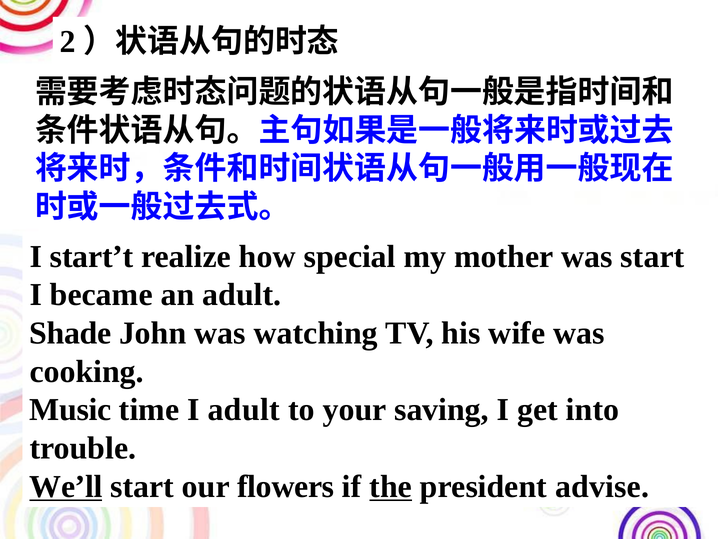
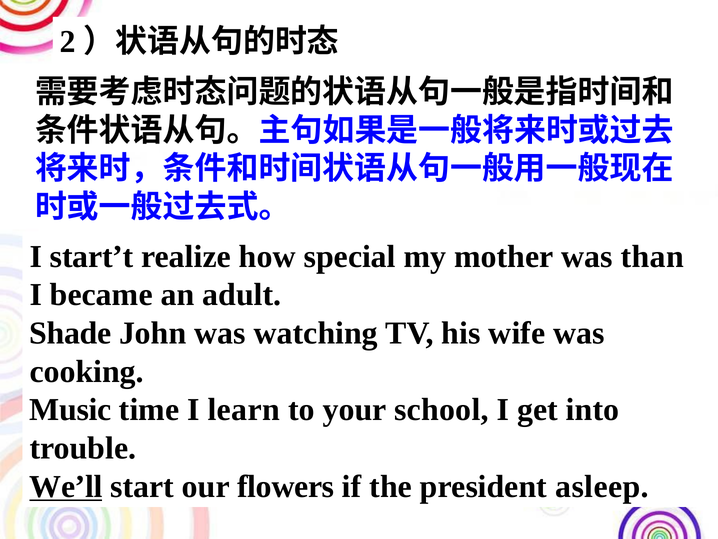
was start: start -> than (652, 256)
I adult: adult -> learn (244, 409)
saving: saving -> school (441, 409)
the underline: present -> none (391, 486)
advise: advise -> asleep (602, 486)
